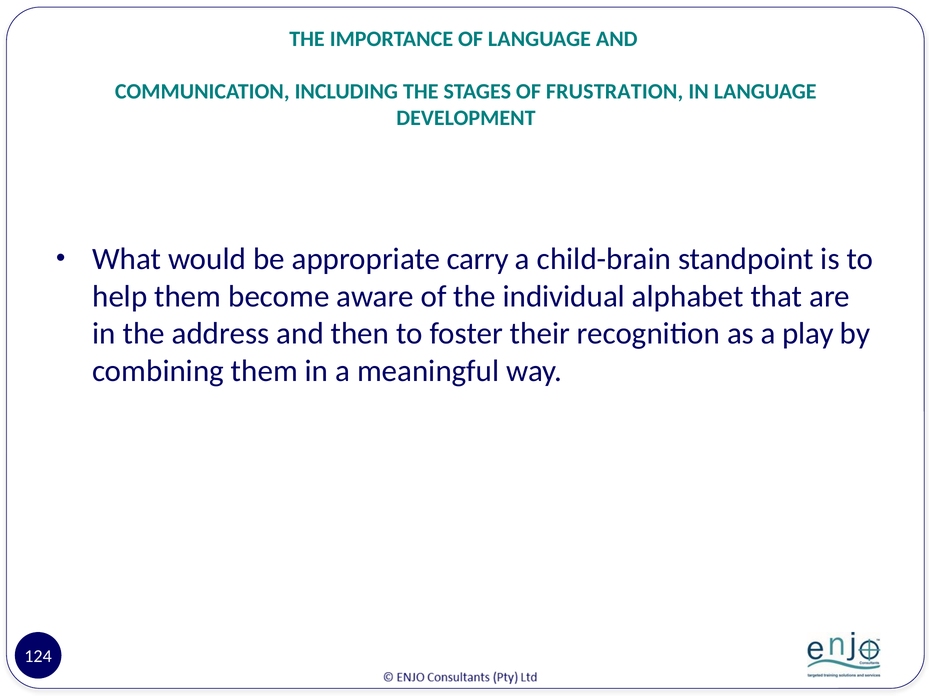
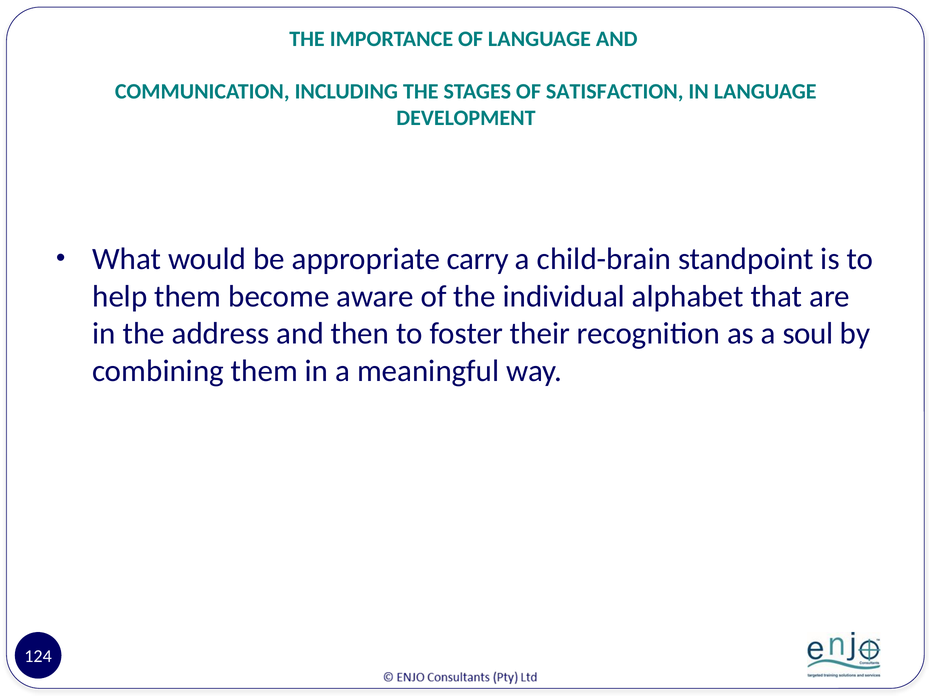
FRUSTRATION: FRUSTRATION -> SATISFACTION (615, 92)
play: play -> soul (808, 334)
